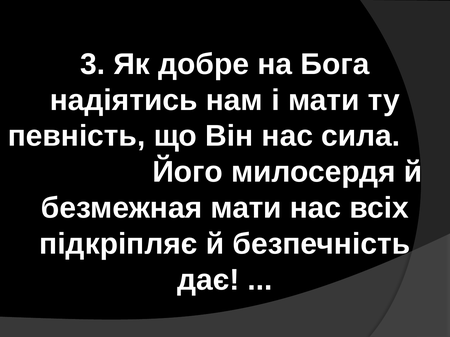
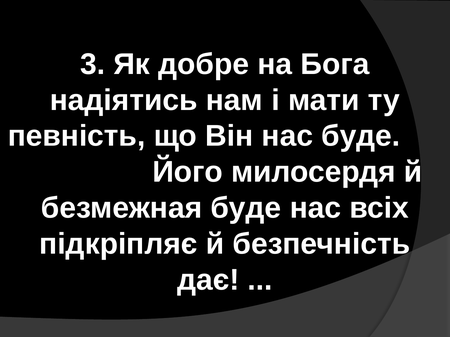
нас сила: сила -> буде (361, 136)
безмежная мати: мати -> буде (246, 208)
